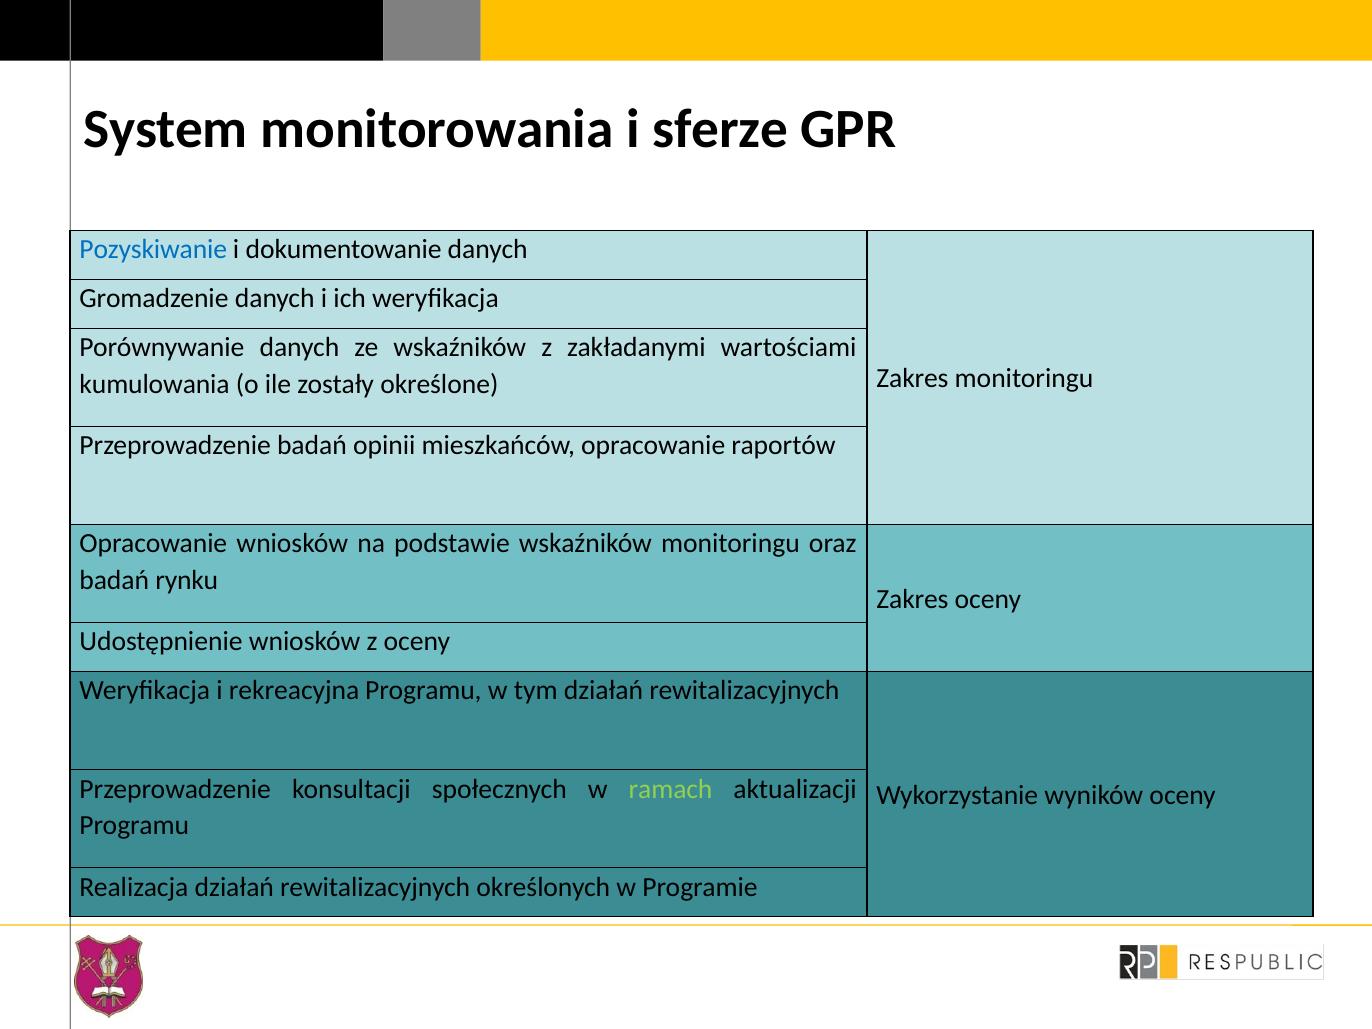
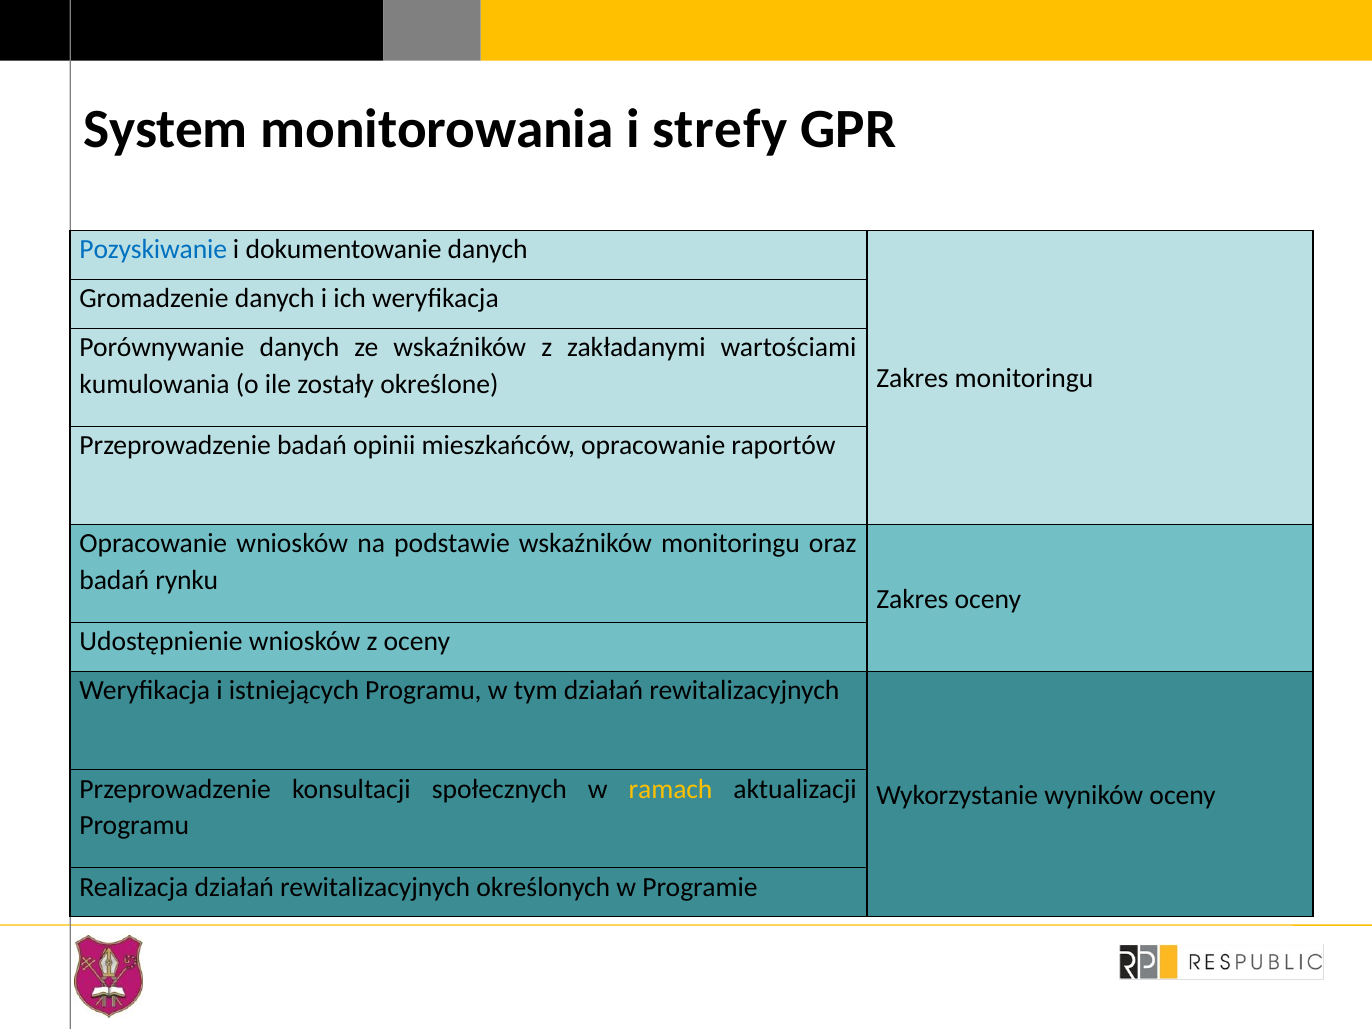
sferze: sferze -> strefy (720, 130)
rekreacyjna: rekreacyjna -> istniejących (294, 691)
ramach colour: light green -> yellow (671, 789)
